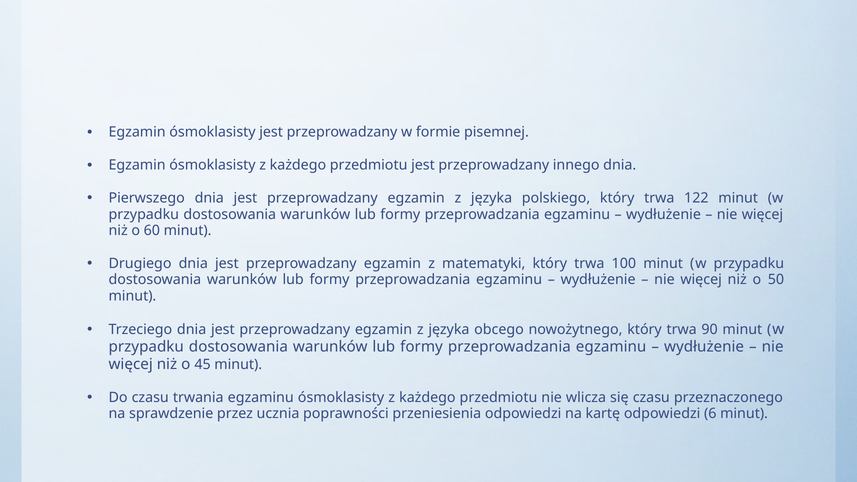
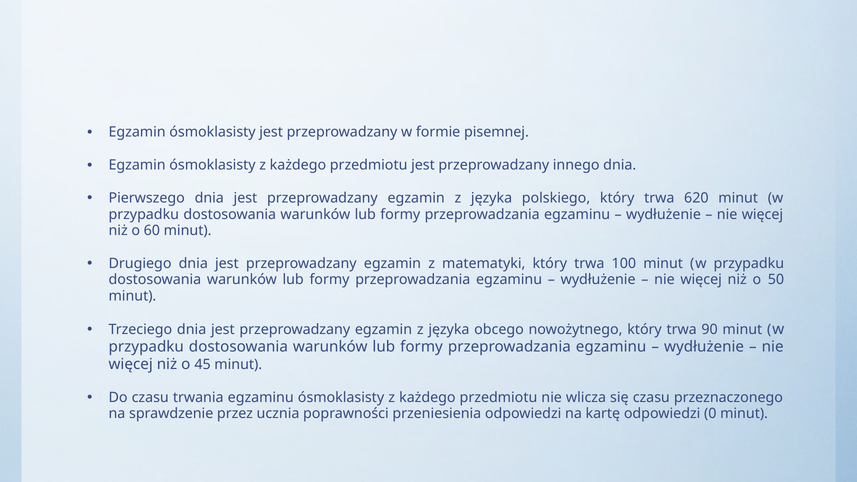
122: 122 -> 620 (696, 198)
6: 6 -> 0 (710, 414)
